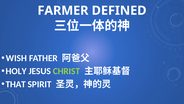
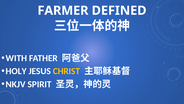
WISH: WISH -> WITH (16, 58)
CHRIST colour: light green -> yellow (66, 71)
THAT: THAT -> NKJV (16, 84)
